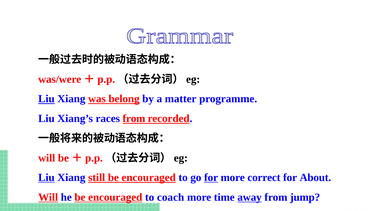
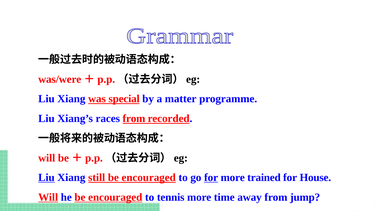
Liu underline: present -> none (46, 99)
belong: belong -> special (124, 99)
correct: correct -> trained (264, 178)
About: About -> House (315, 178)
coach: coach -> tennis (171, 198)
away underline: present -> none (250, 198)
